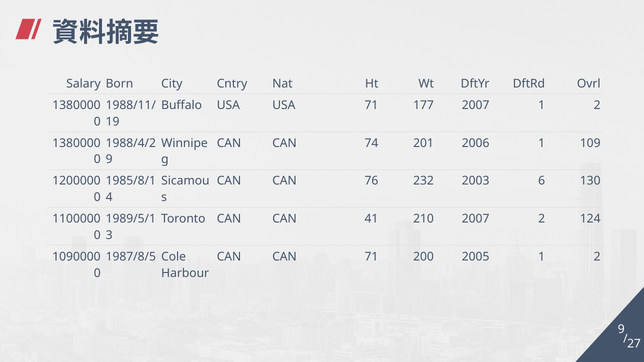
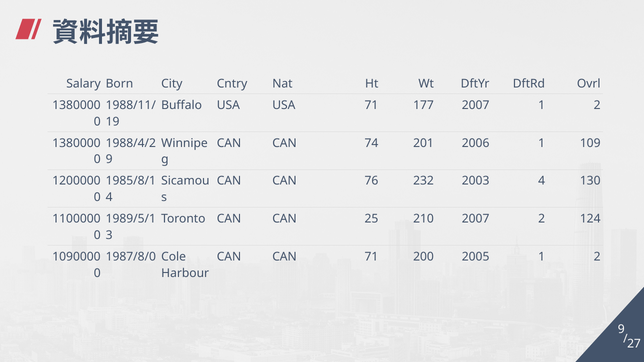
2003 6: 6 -> 4 (542, 181)
41: 41 -> 25 (372, 219)
1987/8/5: 1987/8/5 -> 1987/8/0 (131, 257)
